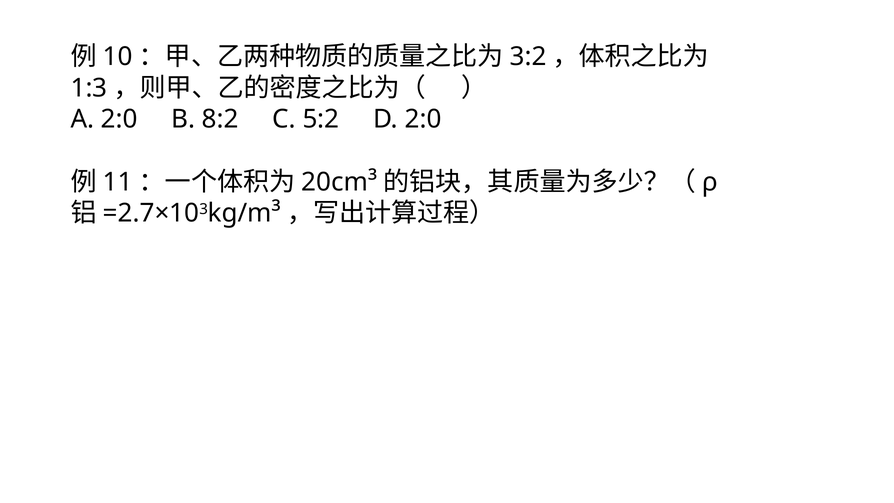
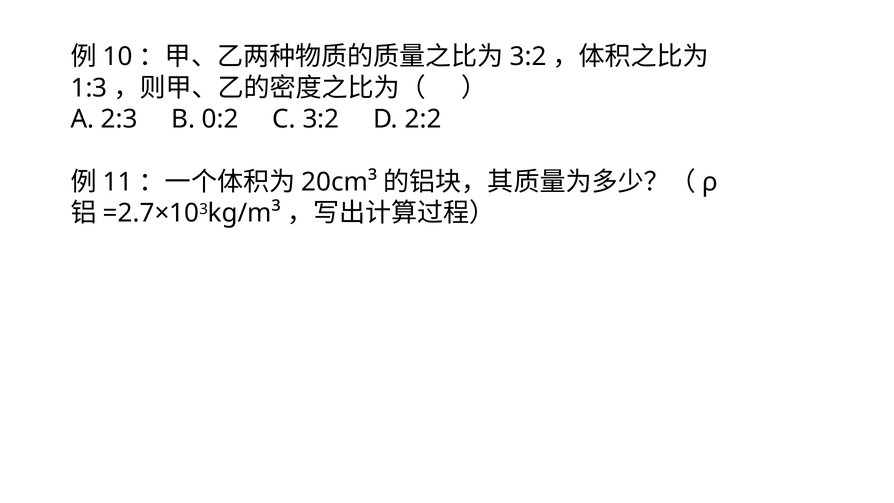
A 2:0: 2:0 -> 2:3 (119, 119)
8:2: 8:2 -> 0:2 (220, 119)
C 5:2: 5:2 -> 3:2 (321, 119)
D 2:0: 2:0 -> 2:2 (423, 119)
